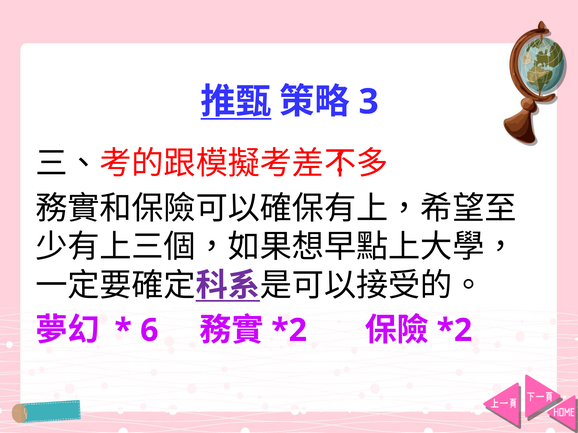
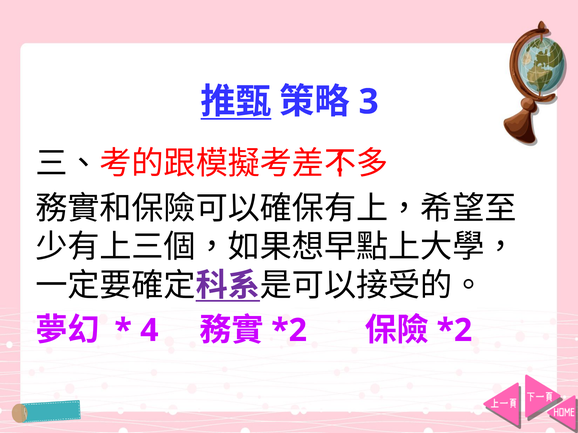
6: 6 -> 4 (149, 331)
